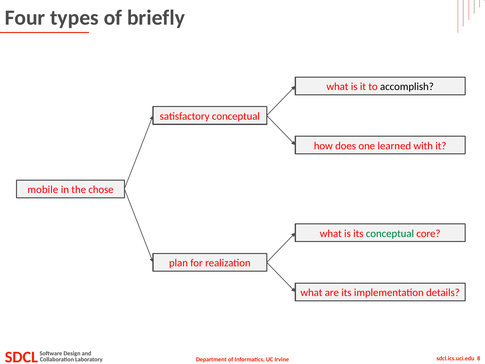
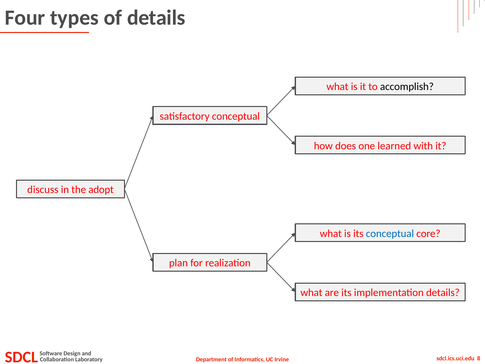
of briefly: briefly -> details (156, 18)
mobile: mobile -> discuss (43, 190)
chose: chose -> adopt (101, 190)
conceptual colour: green -> blue (390, 233)
